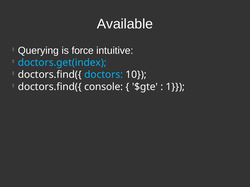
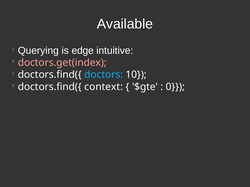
force: force -> edge (83, 51)
doctors.get(index colour: light blue -> pink (62, 63)
console: console -> context (104, 87)
1: 1 -> 0 (175, 87)
